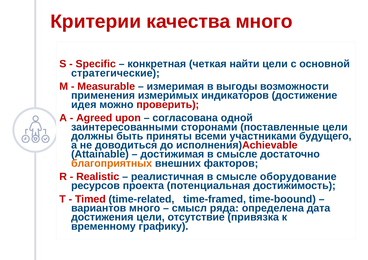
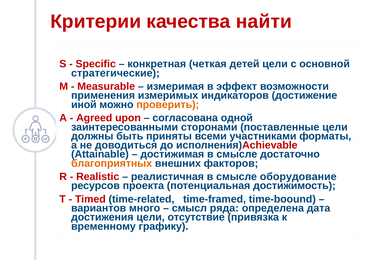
качества много: много -> найти (264, 22)
найти: найти -> детей (244, 64)
выгоды: выгоды -> эффект (237, 87)
идея: идея -> иной (84, 105)
проверить colour: red -> orange (168, 105)
будущего: будущего -> форматы (325, 136)
